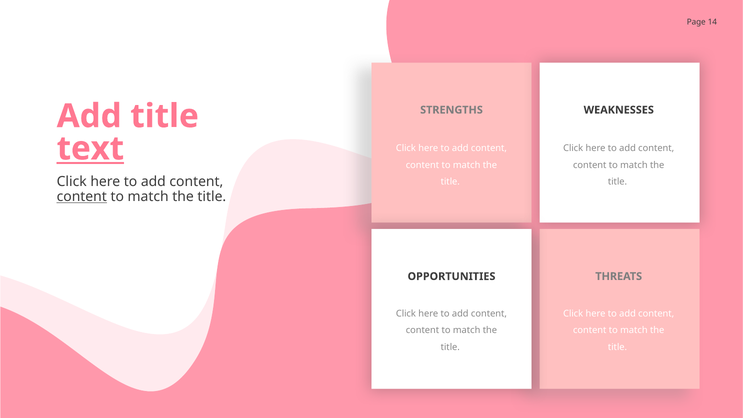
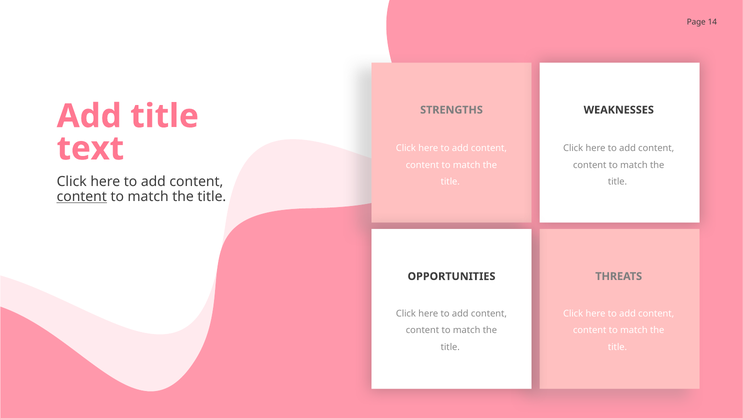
text underline: present -> none (90, 148)
